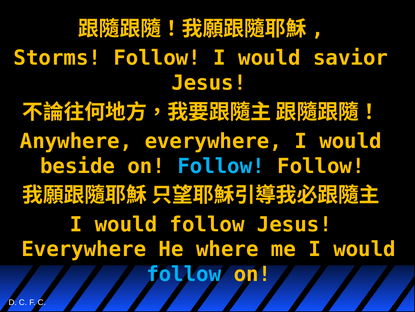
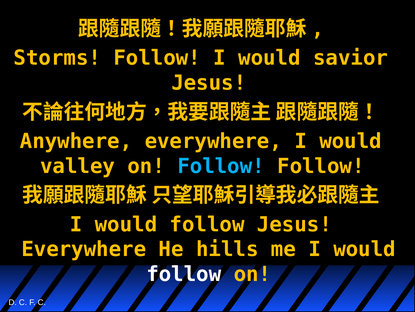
beside: beside -> valley (78, 166)
where: where -> hills (227, 249)
follow colour: light blue -> white (184, 274)
